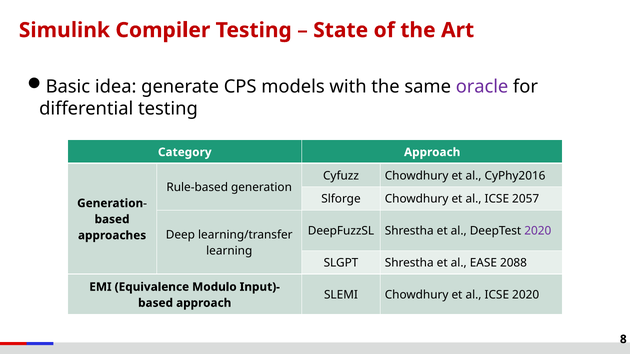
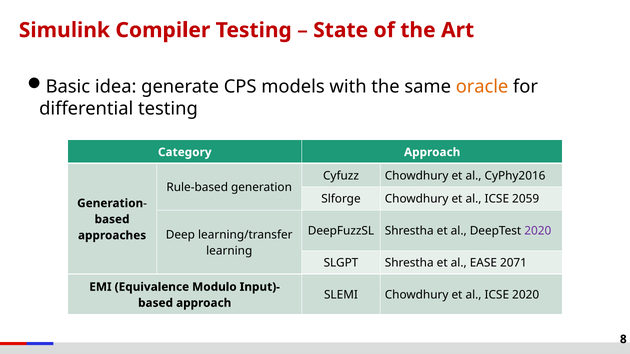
oracle colour: purple -> orange (482, 87)
2057: 2057 -> 2059 (526, 199)
2088: 2088 -> 2071 (514, 263)
